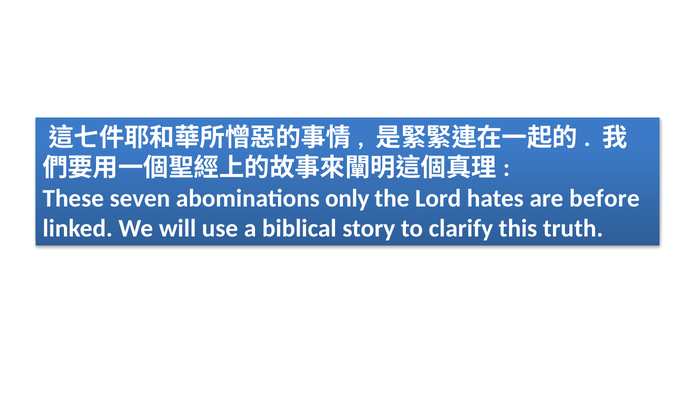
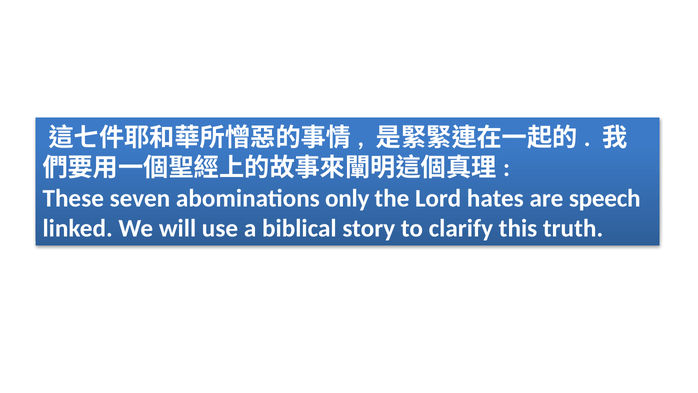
before: before -> speech (605, 198)
